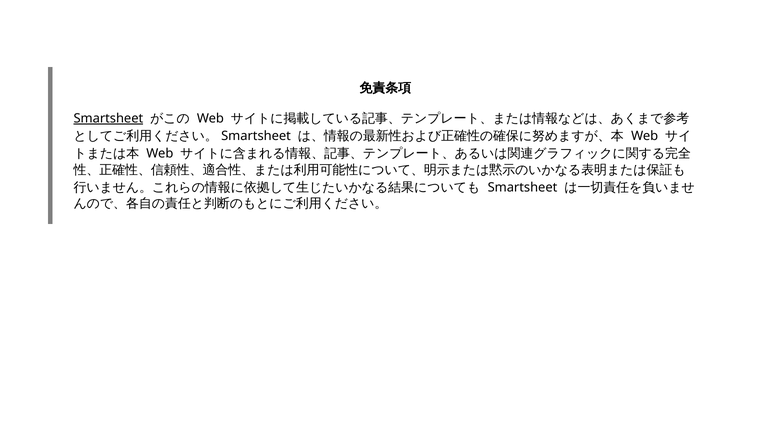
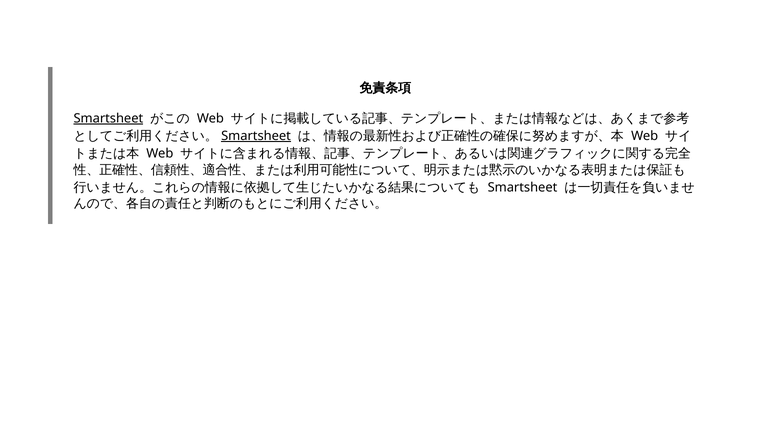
Smartsheet underline: none -> present (256, 136)
